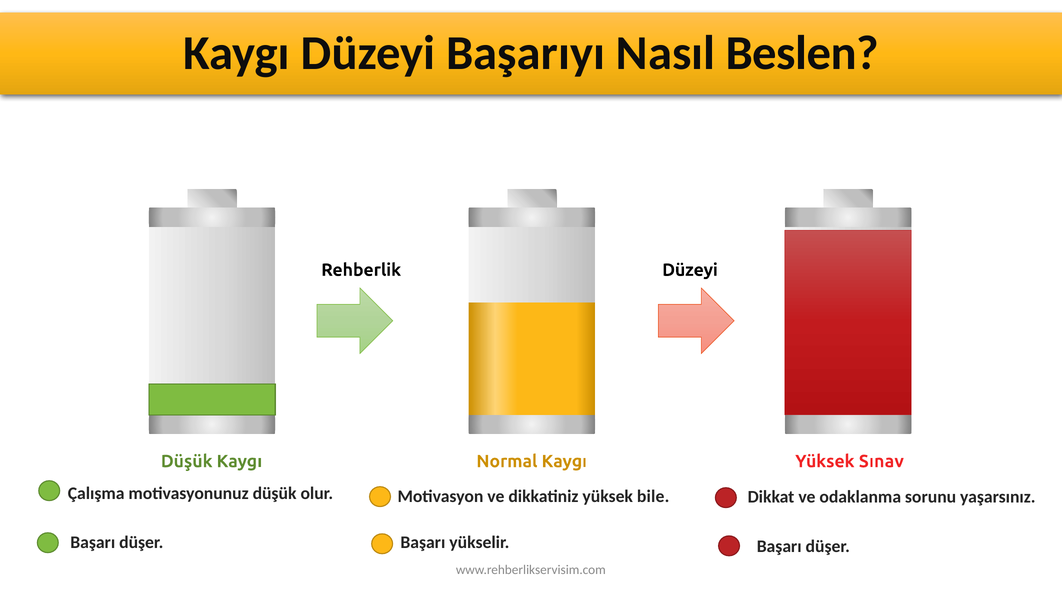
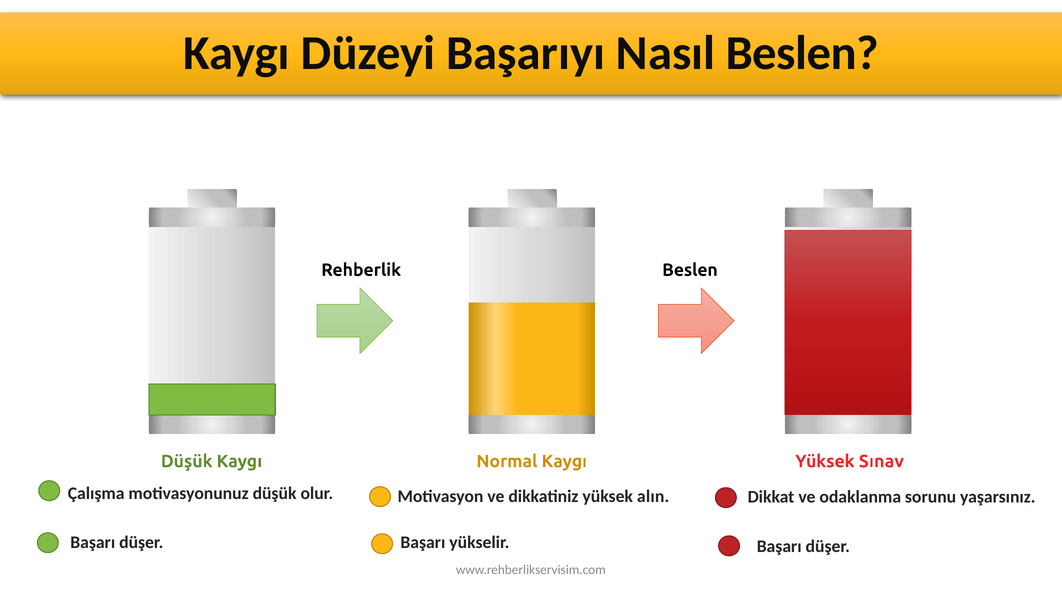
Rehberlik Düzeyi: Düzeyi -> Beslen (690, 270)
bile: bile -> alın (653, 497)
